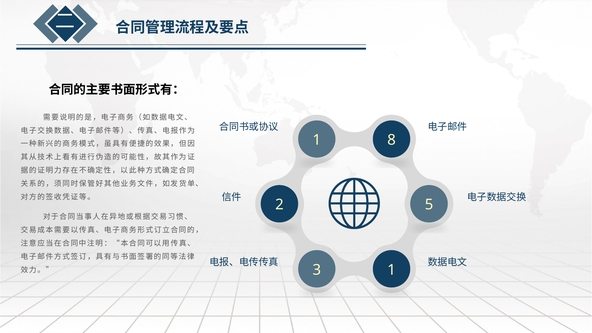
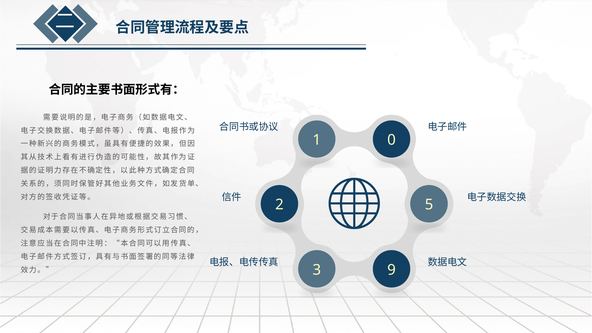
8: 8 -> 0 (392, 140)
3 1: 1 -> 9 (392, 270)
